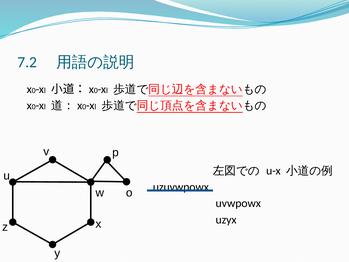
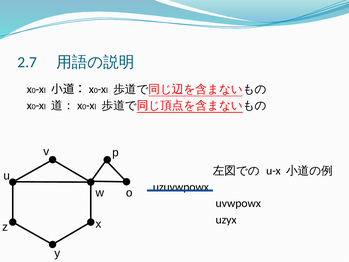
7.2: 7.2 -> 2.7 (27, 62)
